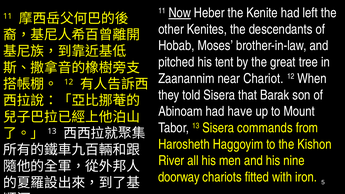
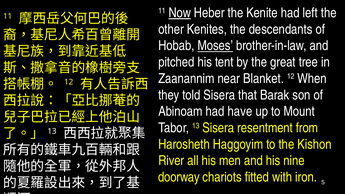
Moses underline: none -> present (215, 46)
Chariot: Chariot -> Blanket (263, 79)
commands: commands -> resentment (265, 128)
